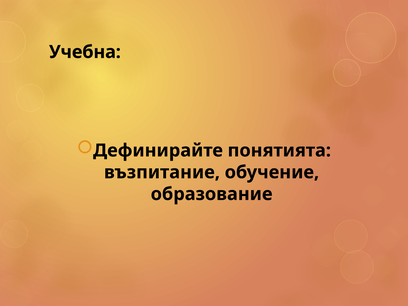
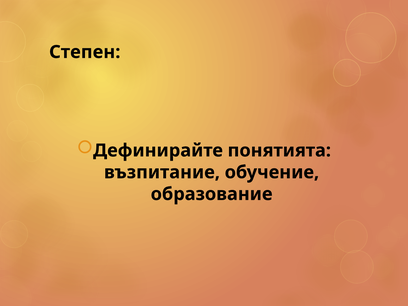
Учебна: Учебна -> Степен (85, 52)
